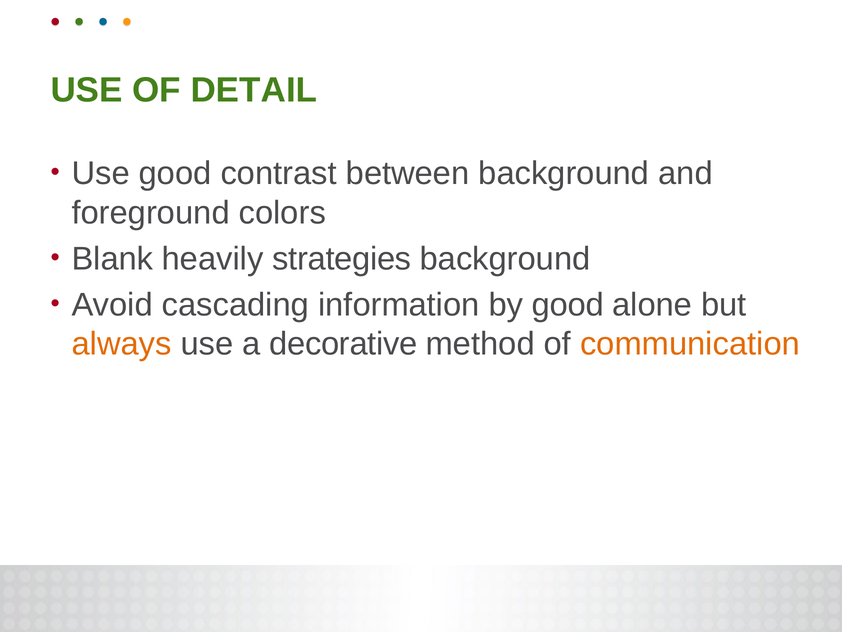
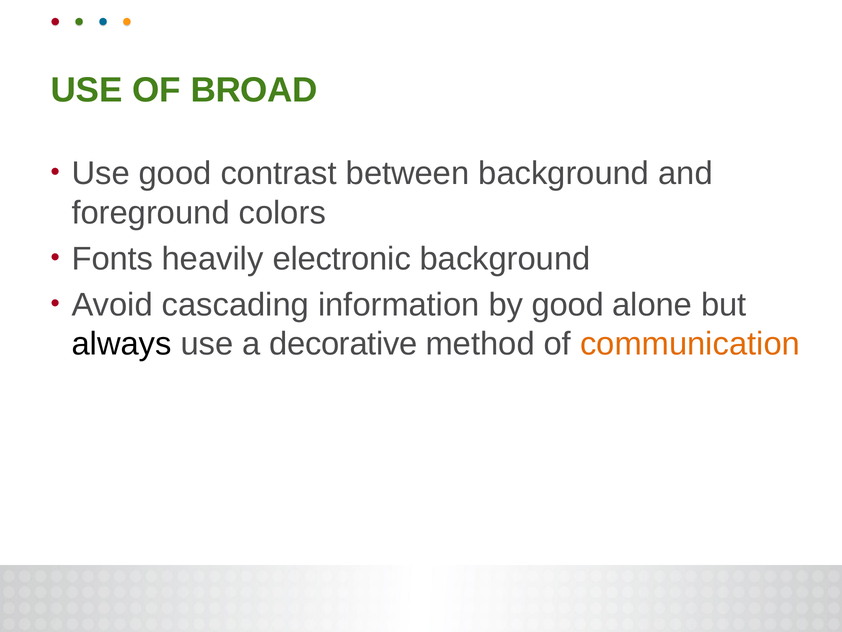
DETAIL: DETAIL -> BROAD (254, 90)
Blank: Blank -> Fonts (112, 259)
strategies: strategies -> electronic (342, 259)
always colour: orange -> black (122, 344)
